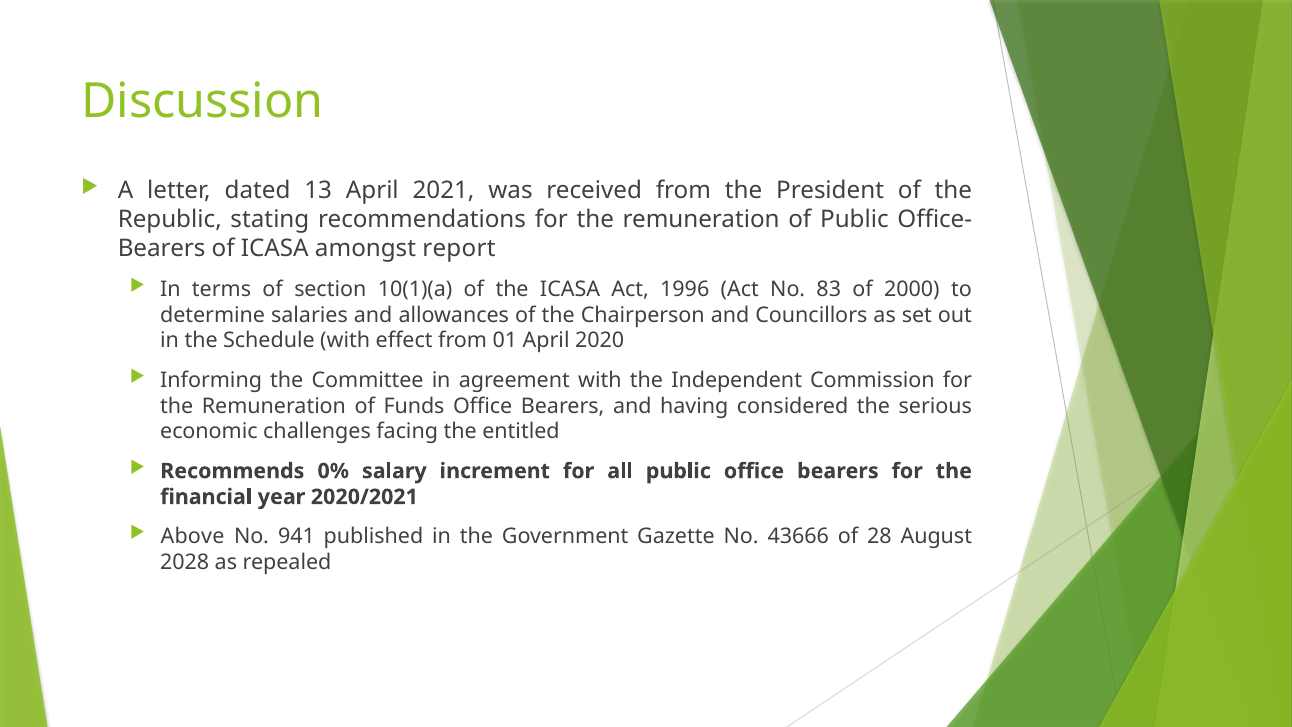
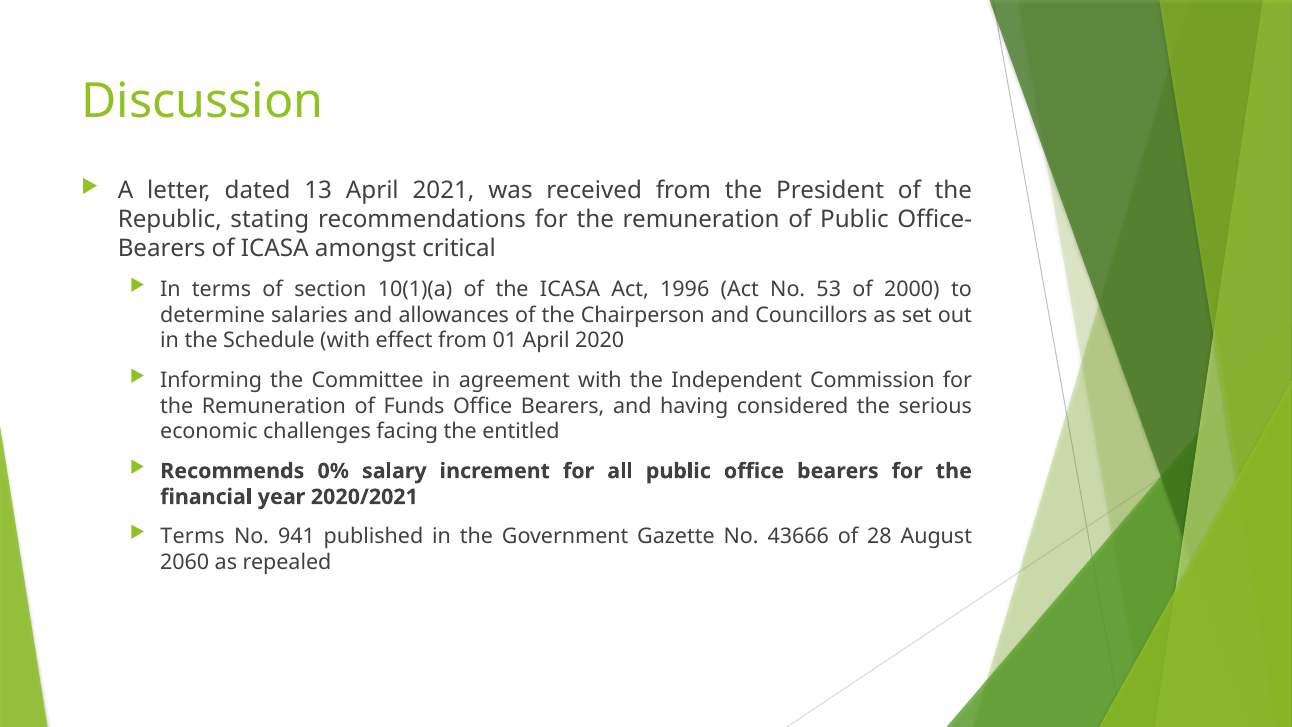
report: report -> critical (459, 248)
83: 83 -> 53 (829, 289)
Above: Above -> Terms (193, 536)
2028: 2028 -> 2060 (185, 562)
